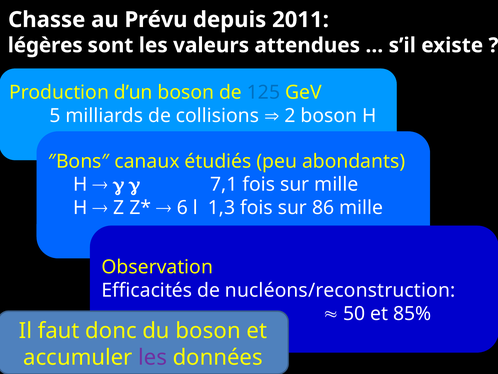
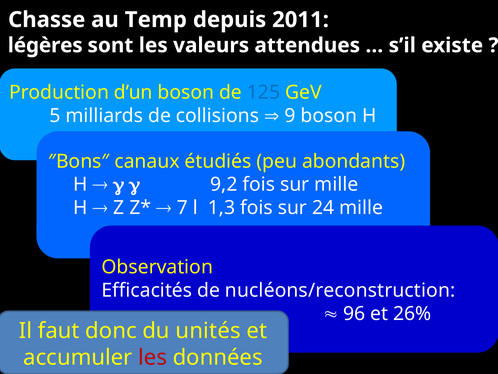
Prévu: Prévu -> Temp (156, 20)
2: 2 -> 9 (290, 116)
7,1: 7,1 -> 9,2 (224, 184)
6: 6 -> 7 (182, 208)
86: 86 -> 24 (323, 208)
50: 50 -> 96 (354, 313)
85%: 85% -> 26% (412, 313)
du boson: boson -> unités (208, 330)
les colour: purple -> red (153, 357)
